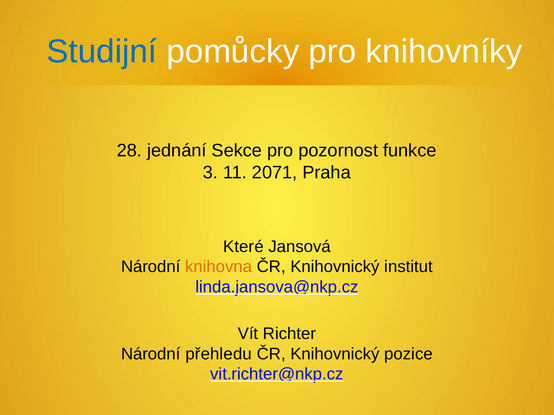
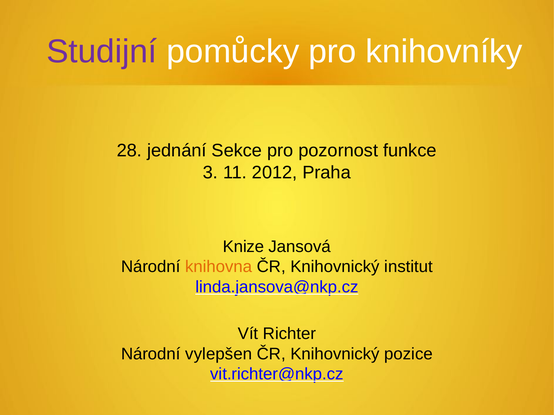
Studijní colour: blue -> purple (102, 52)
2071: 2071 -> 2012 (275, 173)
Které: Které -> Knize (244, 247)
přehledu: přehledu -> vylepšen (219, 354)
